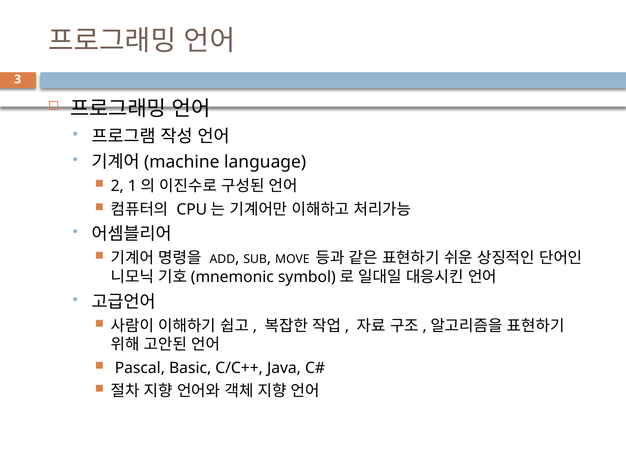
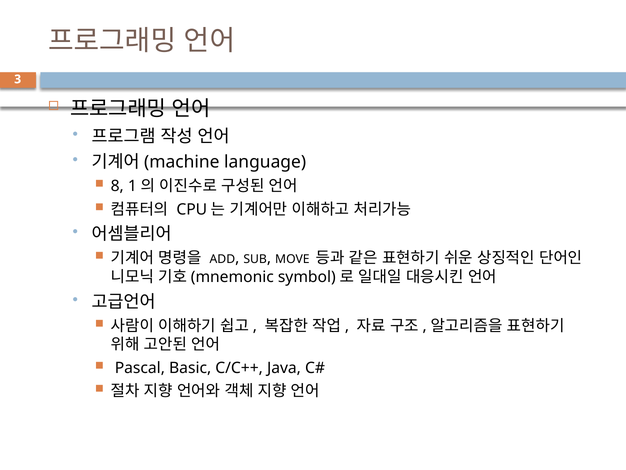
2: 2 -> 8 (117, 186)
